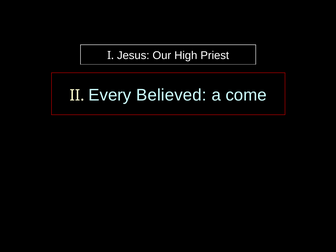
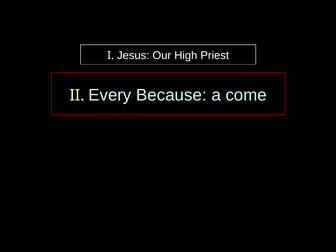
Believed: Believed -> Because (171, 95)
